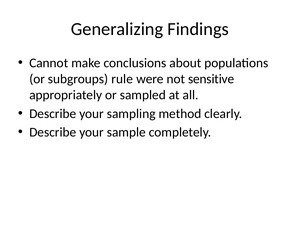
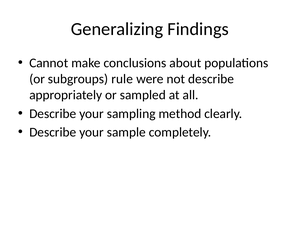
not sensitive: sensitive -> describe (211, 79)
